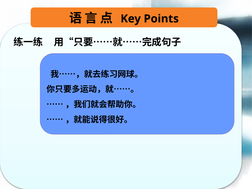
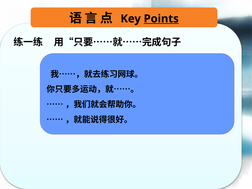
Points underline: none -> present (161, 19)
